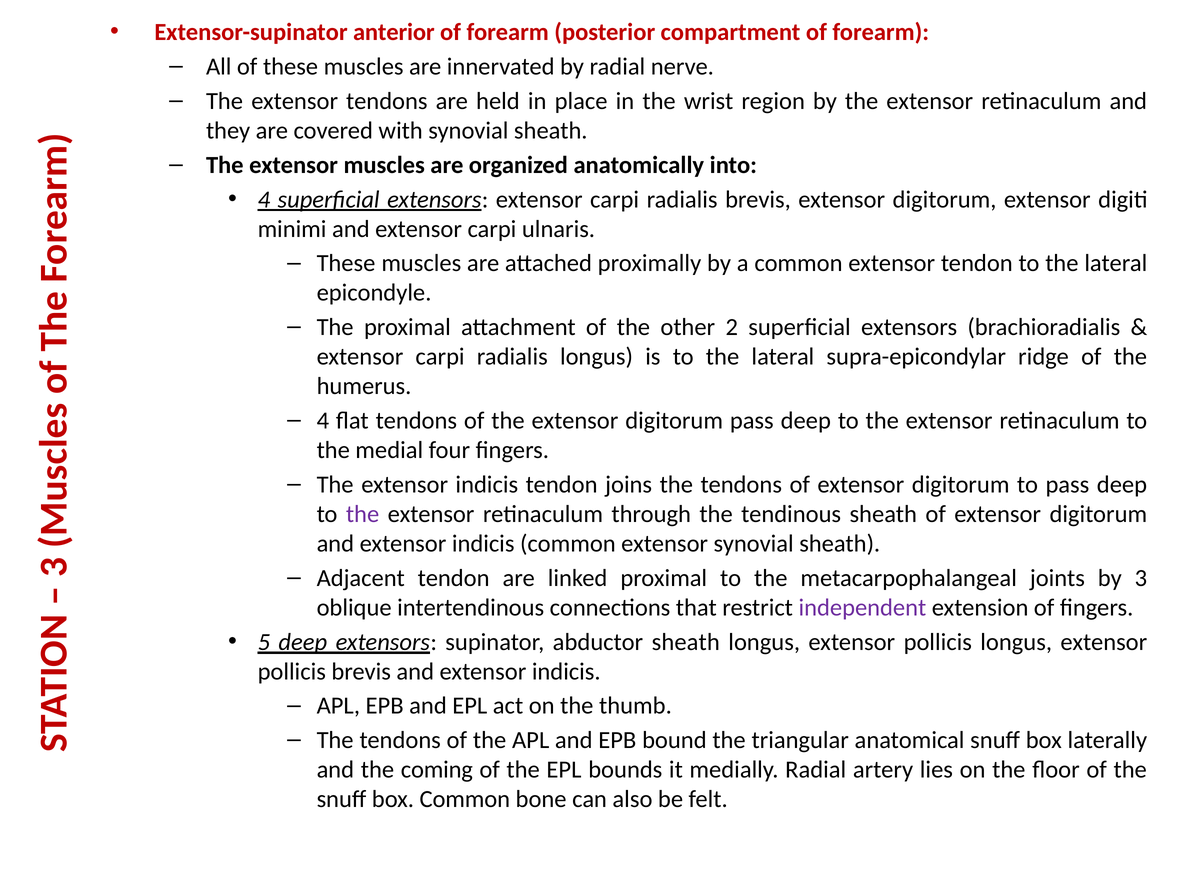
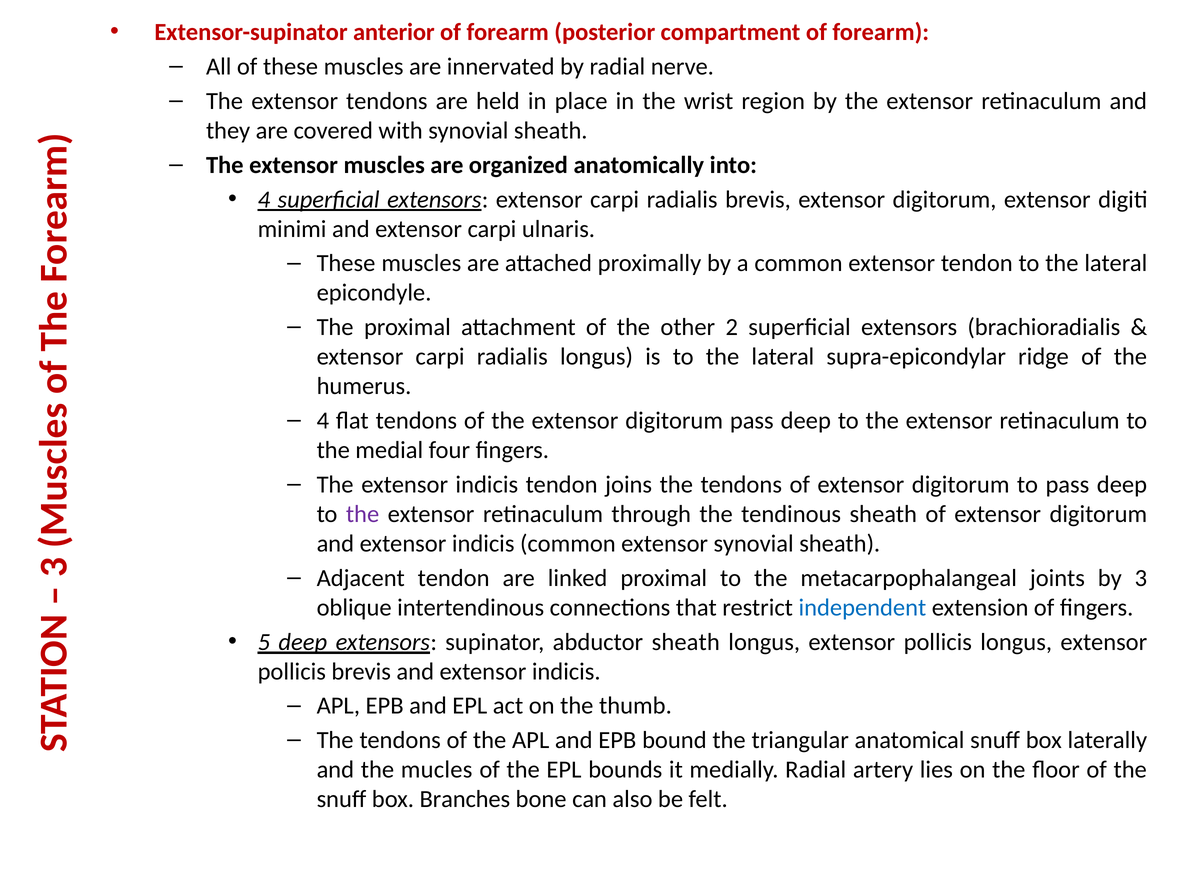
independent colour: purple -> blue (862, 608)
coming: coming -> mucles (437, 770)
box Common: Common -> Branches (465, 799)
